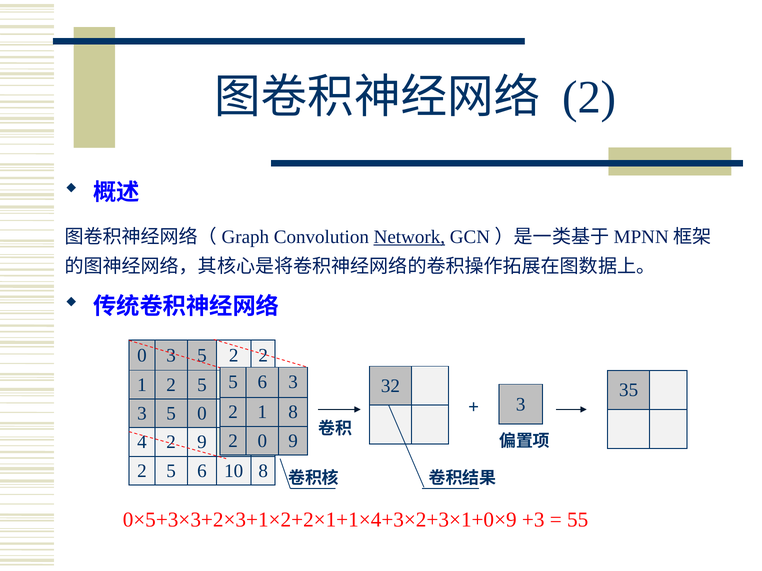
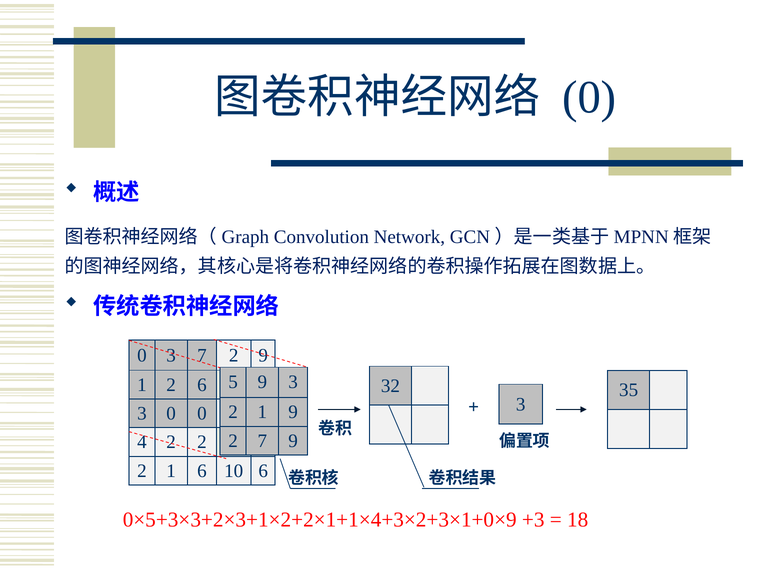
2: 2 -> 0 (589, 97)
Network underline: present -> none (409, 237)
0 3 5: 5 -> 7 (202, 356)
2 2: 2 -> 9 (263, 356)
6: 6 -> 9 (262, 382)
1 2 5: 5 -> 6 (202, 385)
1 8: 8 -> 9 (293, 413)
5: 5 -> 0 (171, 414)
2 0: 0 -> 7 (262, 441)
4 2 9: 9 -> 2 (202, 443)
5: 5 -> 1 (171, 471)
10 8: 8 -> 6 (263, 471)
55: 55 -> 18 (578, 520)
